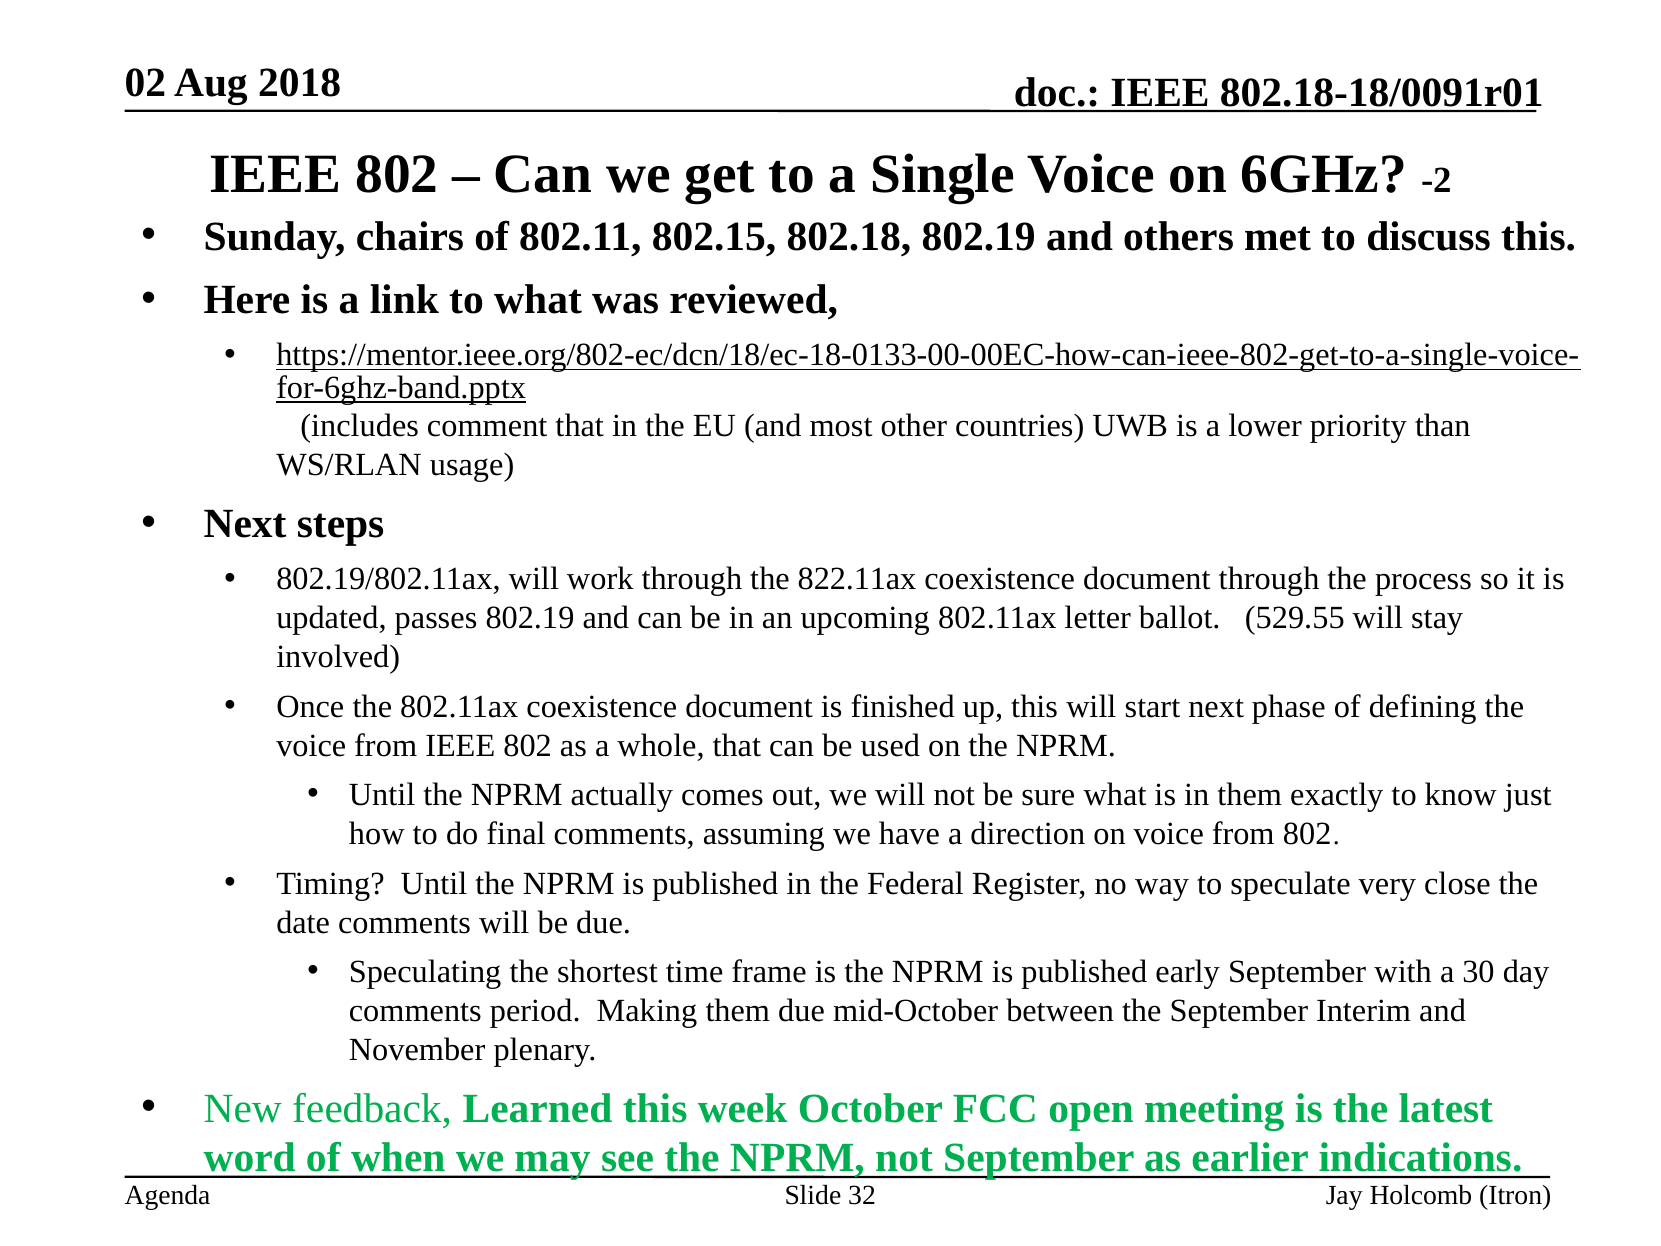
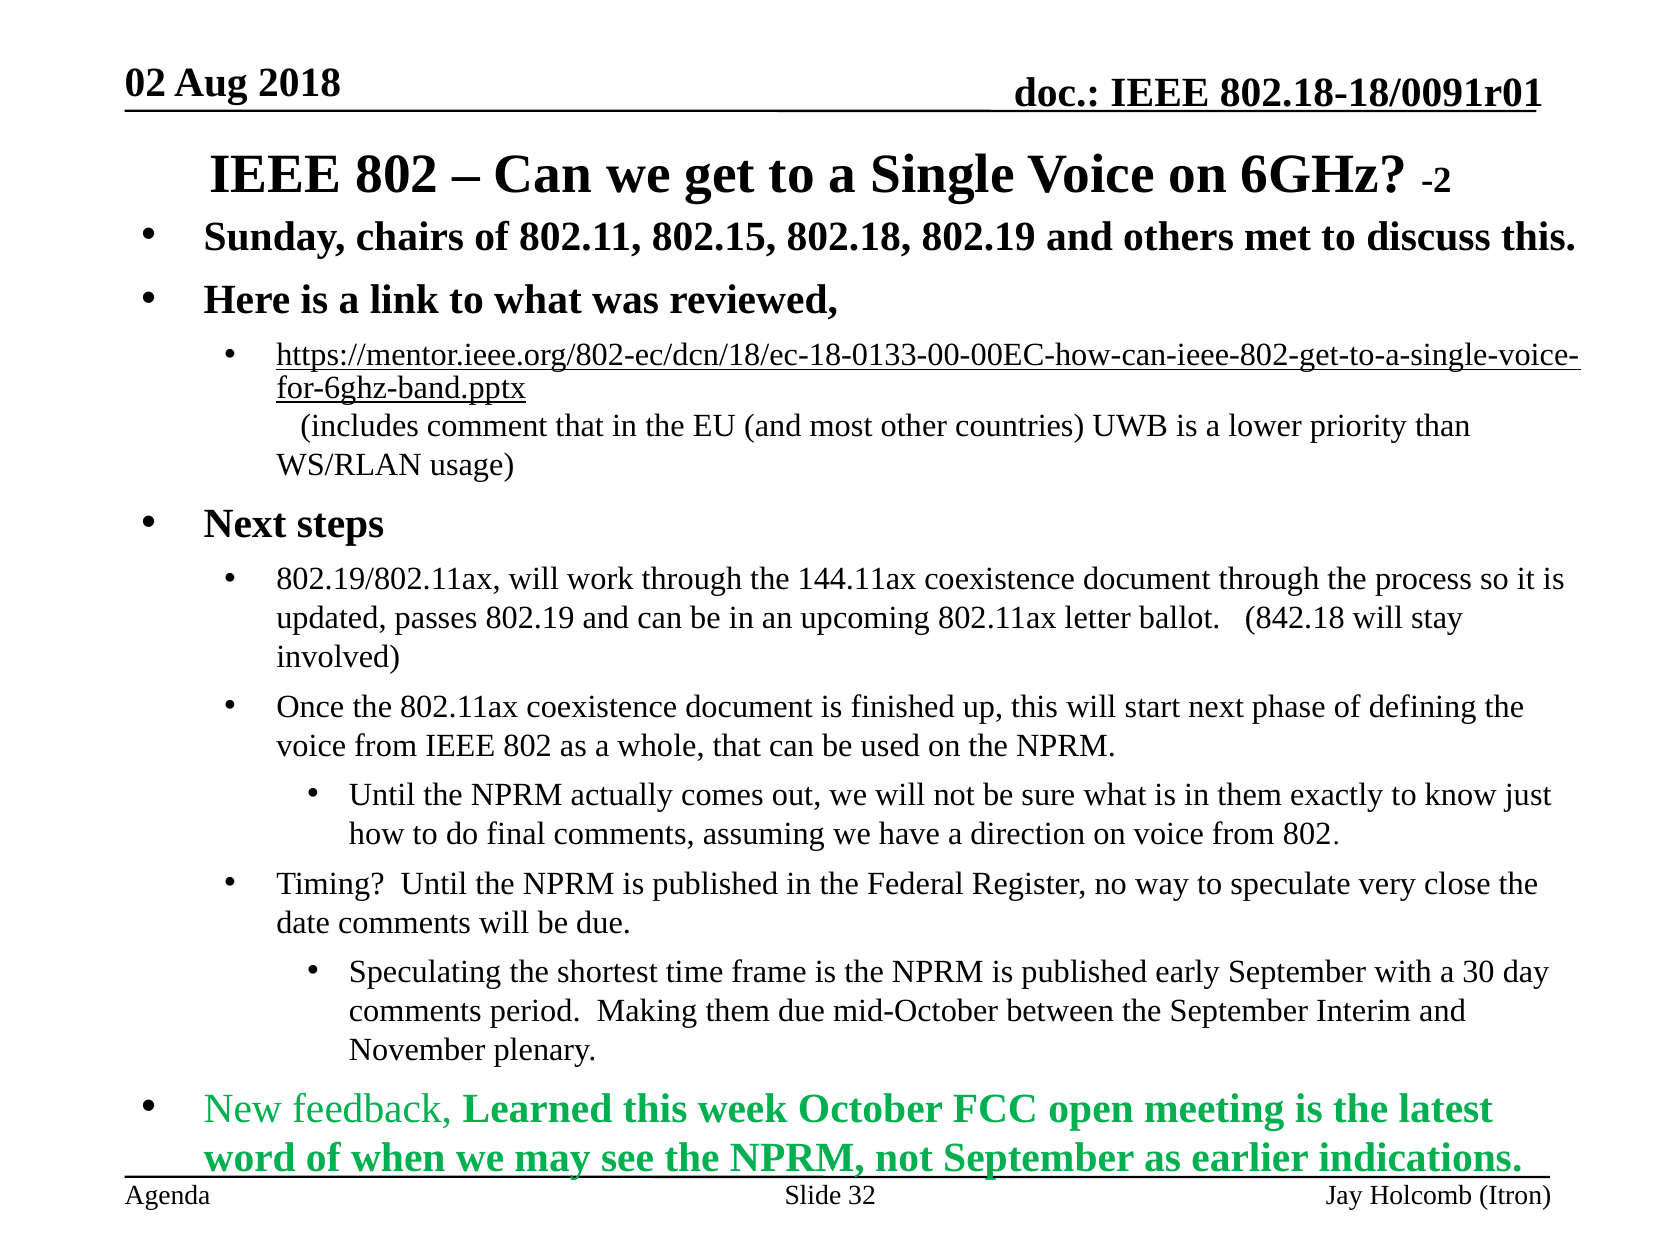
822.11ax: 822.11ax -> 144.11ax (857, 579)
529.55: 529.55 -> 842.18 (1295, 618)
